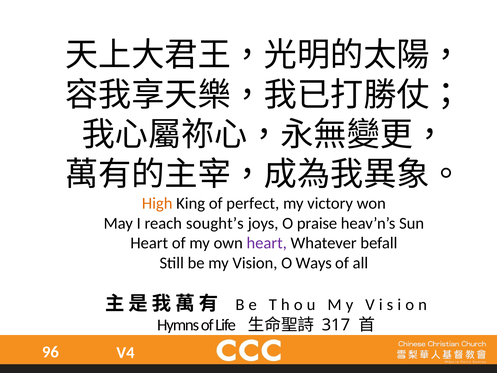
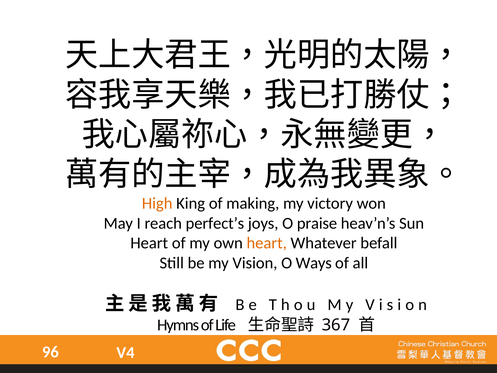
perfect: perfect -> making (253, 203)
sought’s: sought’s -> perfect’s (215, 223)
heart colour: purple -> orange (267, 243)
317: 317 -> 367 (336, 325)
